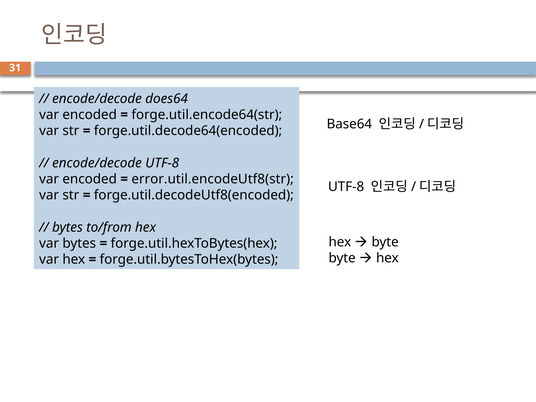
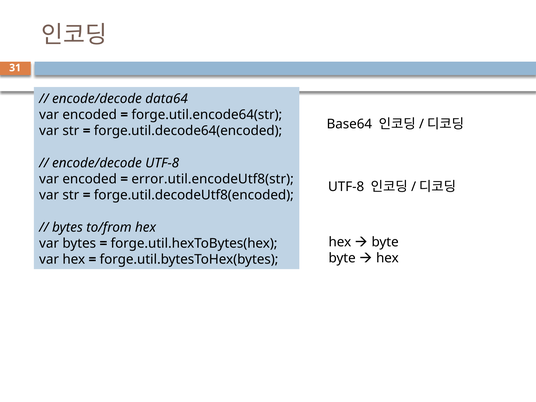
does64: does64 -> data64 (167, 99)
